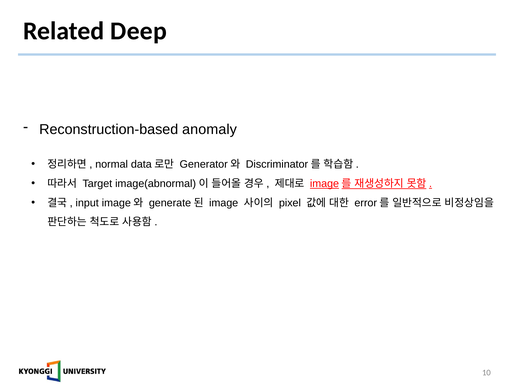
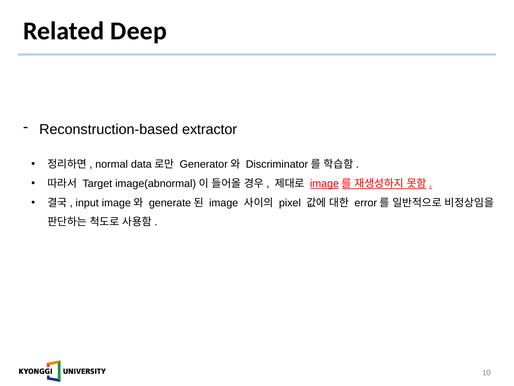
anomaly: anomaly -> extractor (210, 129)
